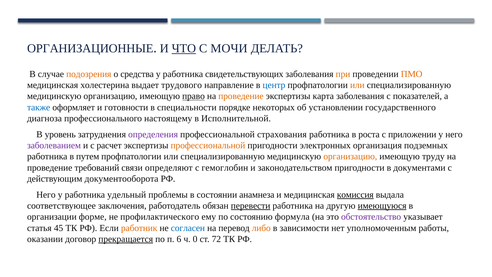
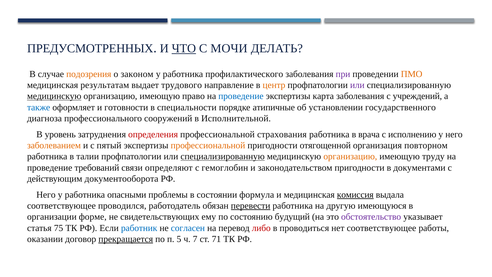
ОРГАНИЗАЦИОННЫЕ: ОРГАНИЗАЦИОННЫЕ -> ПРЕДУСМОТРЕННЫХ (90, 48)
средства: средства -> законом (137, 74)
свидетельствующих: свидетельствующих -> профилактического (244, 74)
при colour: orange -> purple (343, 74)
холестерина: холестерина -> результатам (105, 85)
центр colour: blue -> orange (274, 85)
или colour: orange -> purple (357, 85)
медицинскую underline: none -> present (54, 96)
право underline: present -> none (193, 96)
проведение colour: orange -> blue (241, 96)
показателей: показателей -> учреждений (417, 96)
некоторых: некоторых -> атипичные (274, 107)
настоящему: настоящему -> сооружений (168, 118)
определения colour: purple -> red (153, 134)
роста: роста -> врача (369, 134)
приложении: приложении -> исполнению (412, 134)
заболеванием colour: purple -> orange (54, 145)
расчет: расчет -> пятый (109, 145)
электронных: электронных -> отягощенной (325, 145)
подземных: подземных -> повторном (426, 145)
путем: путем -> талии (88, 156)
специализированную underline: none -> present (223, 156)
удельный: удельный -> опасными (127, 195)
анамнеза: анамнеза -> формула (257, 195)
заключения: заключения -> проводился (122, 206)
имеющуюся underline: present -> none (382, 206)
профилактического: профилактического -> свидетельствующих (160, 217)
формула: формула -> будущий (292, 217)
45: 45 -> 75 (59, 228)
работник colour: orange -> blue (139, 228)
либо colour: orange -> red (261, 228)
зависимости: зависимости -> проводиться (304, 228)
нет уполномоченным: уполномоченным -> соответствующее (382, 228)
6: 6 -> 5 (179, 239)
0: 0 -> 7 (195, 239)
72: 72 -> 71 (216, 239)
